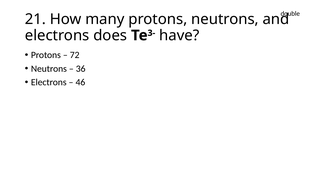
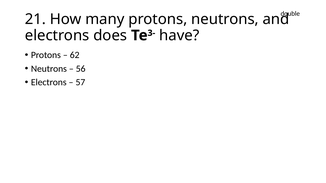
72: 72 -> 62 (75, 55)
36: 36 -> 56 (81, 69)
46: 46 -> 57 (80, 82)
